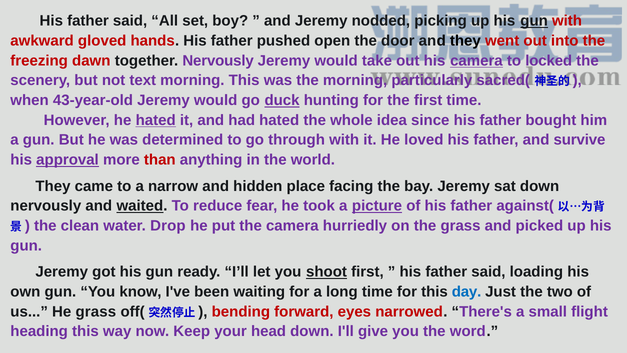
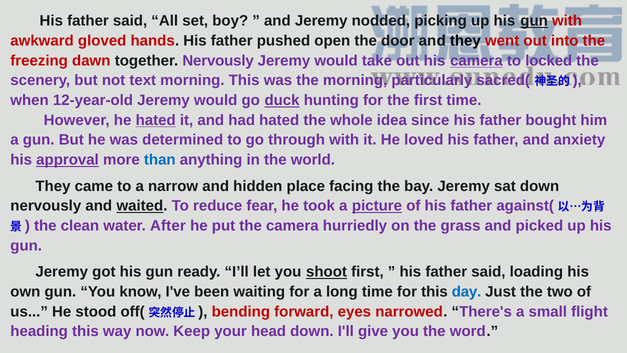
43-year-old: 43-year-old -> 12-year-old (93, 100)
survive: survive -> anxiety (579, 140)
than colour: red -> blue (160, 160)
Drop: Drop -> After (168, 226)
He grass: grass -> stood (96, 311)
